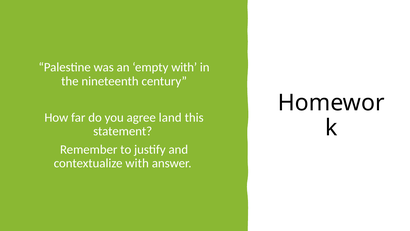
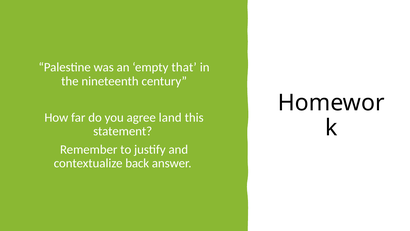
empty with: with -> that (184, 67)
contextualize with: with -> back (137, 163)
